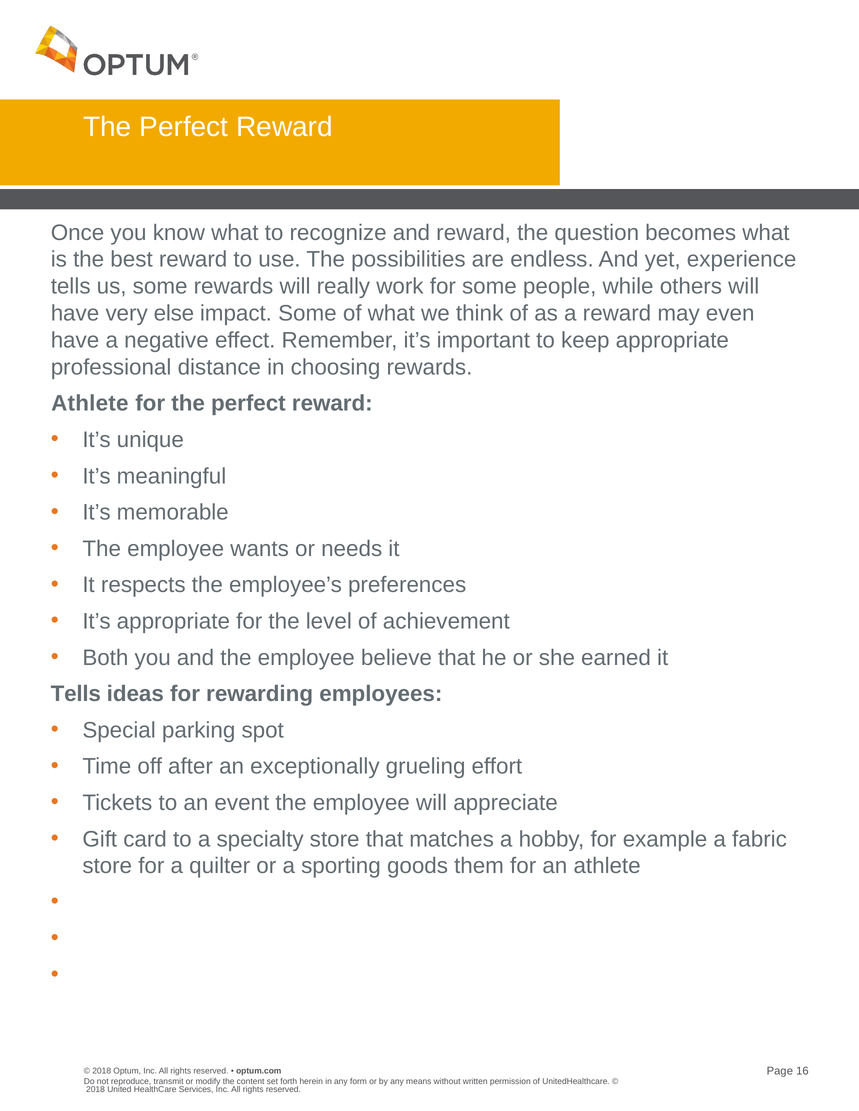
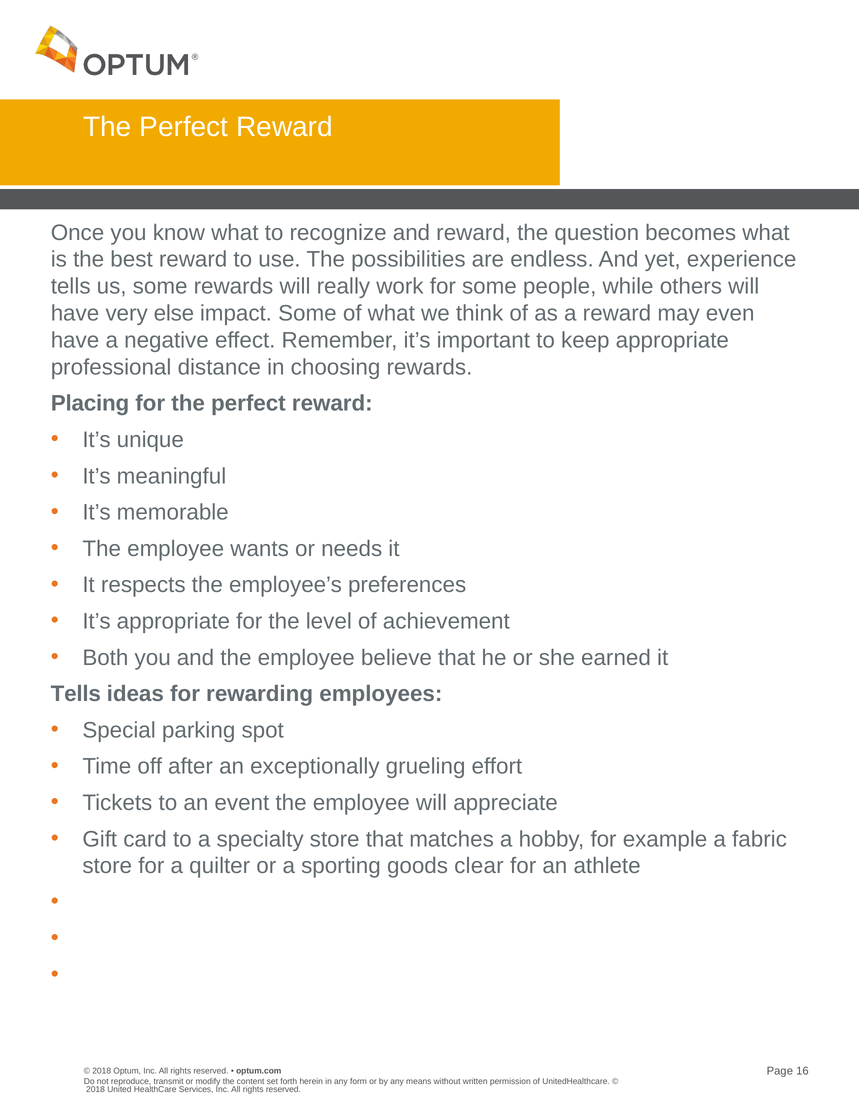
Athlete: Athlete -> Placing (90, 404)
them: them -> clear (479, 867)
